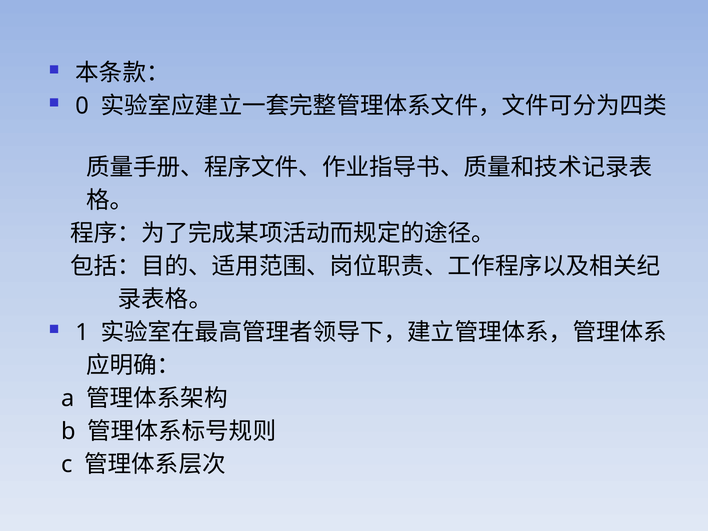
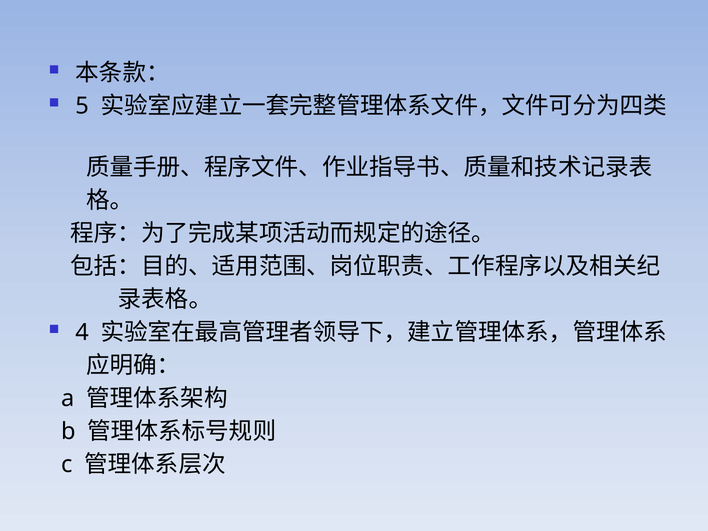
0: 0 -> 5 (82, 106)
1: 1 -> 4 (82, 332)
